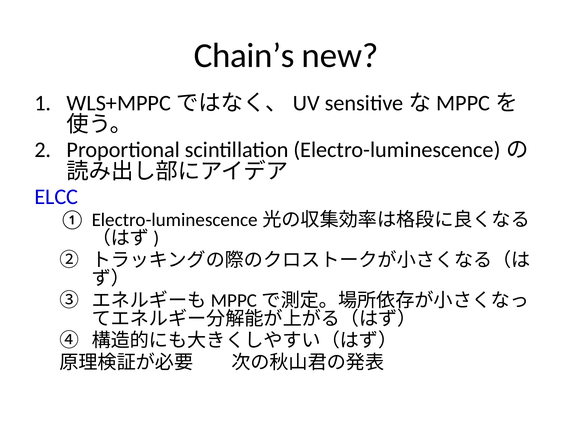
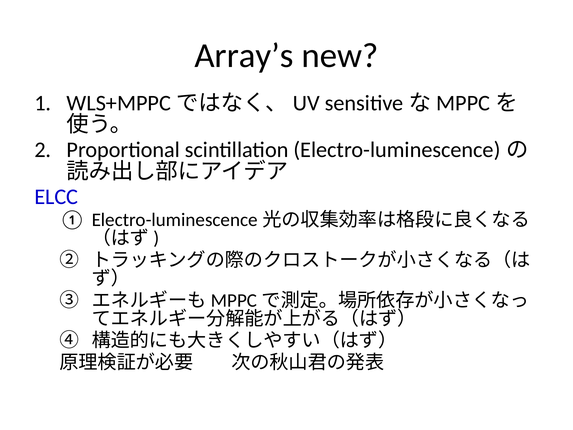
Chain’s: Chain’s -> Array’s (244, 55)
